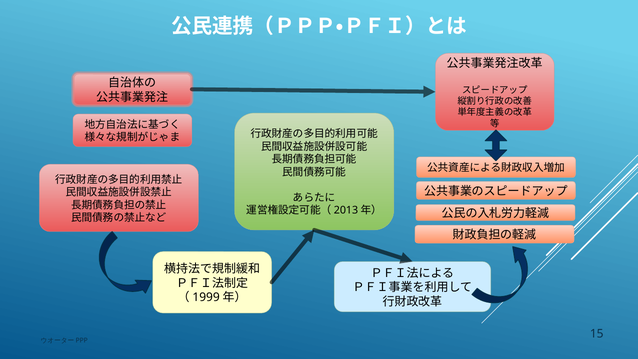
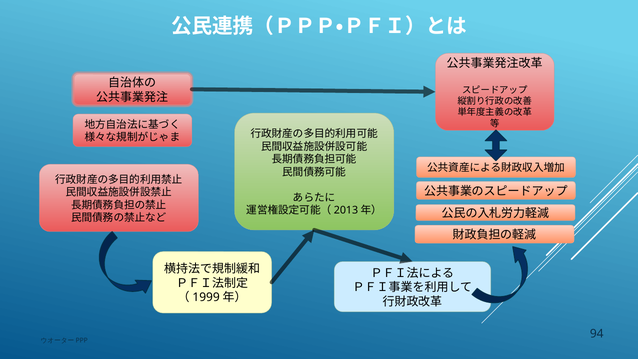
15: 15 -> 94 (597, 334)
